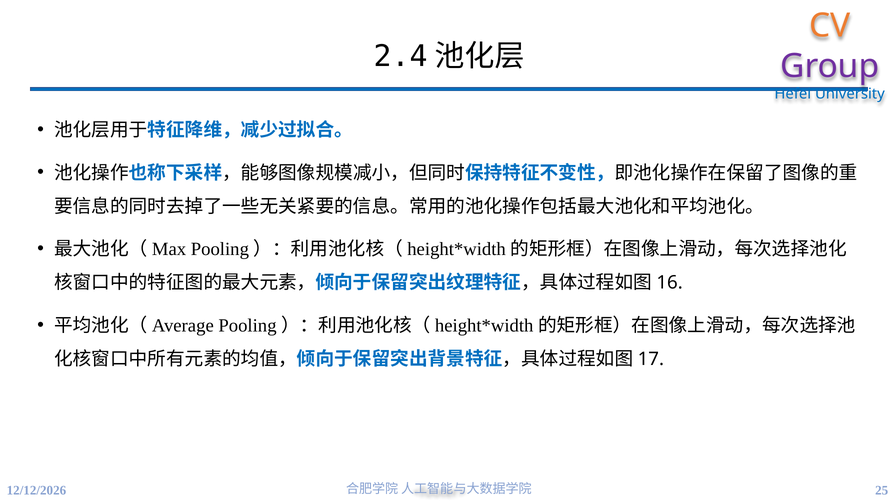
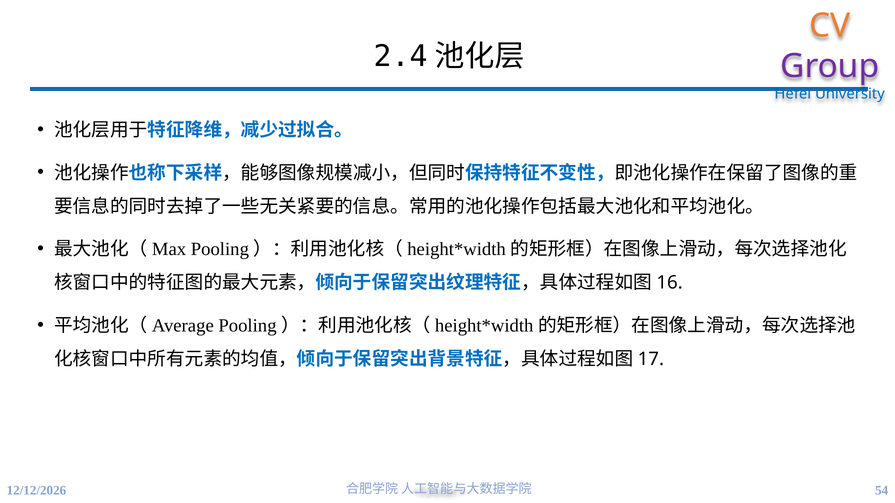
25: 25 -> 54 (882, 491)
